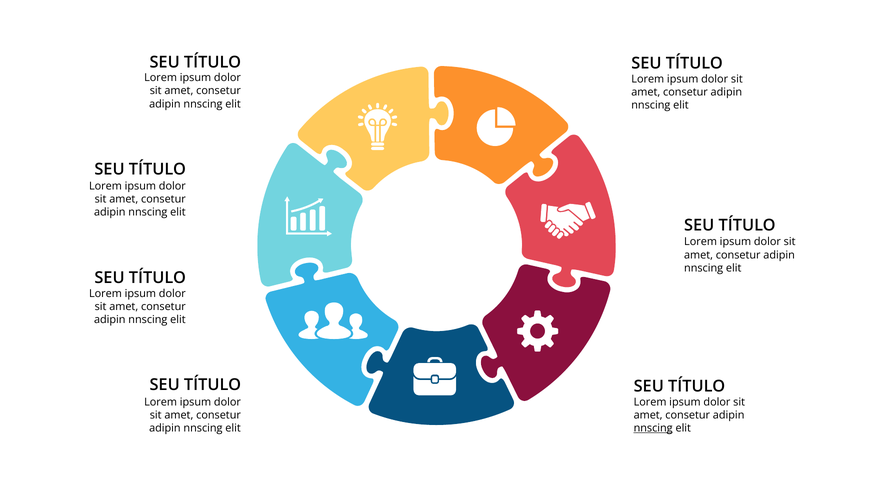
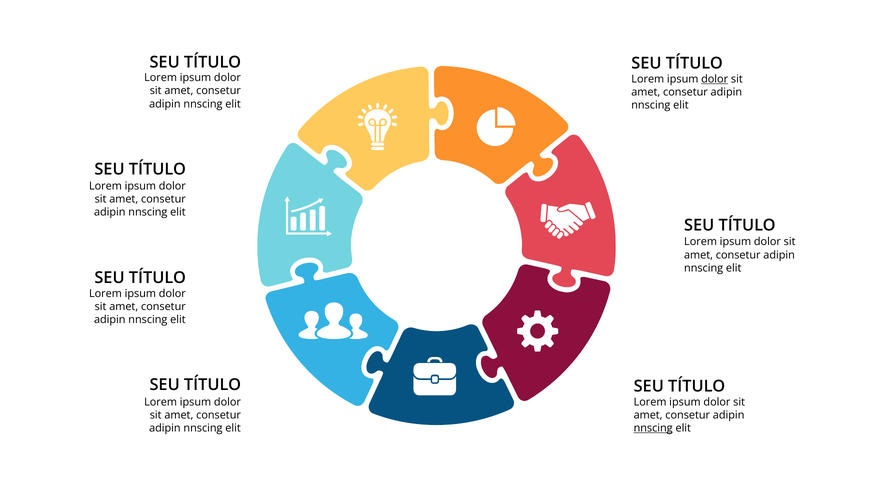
dolor underline: none -> present (715, 79)
